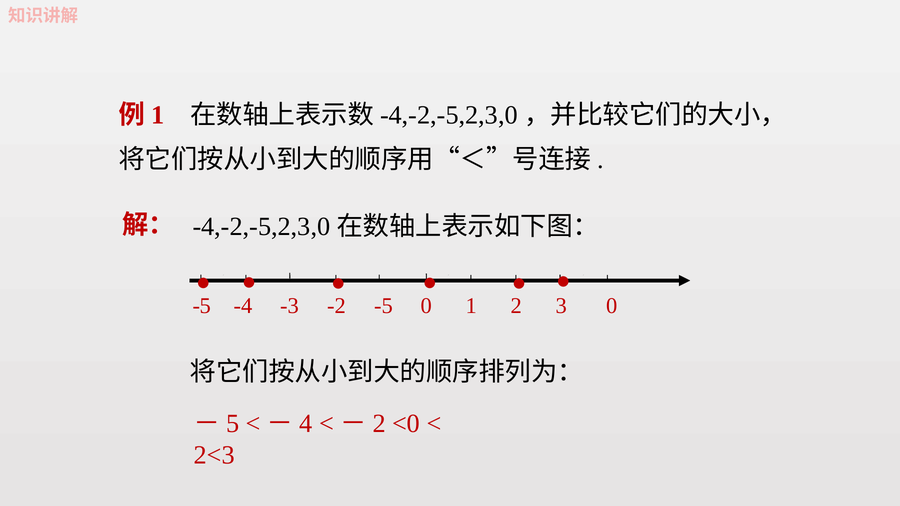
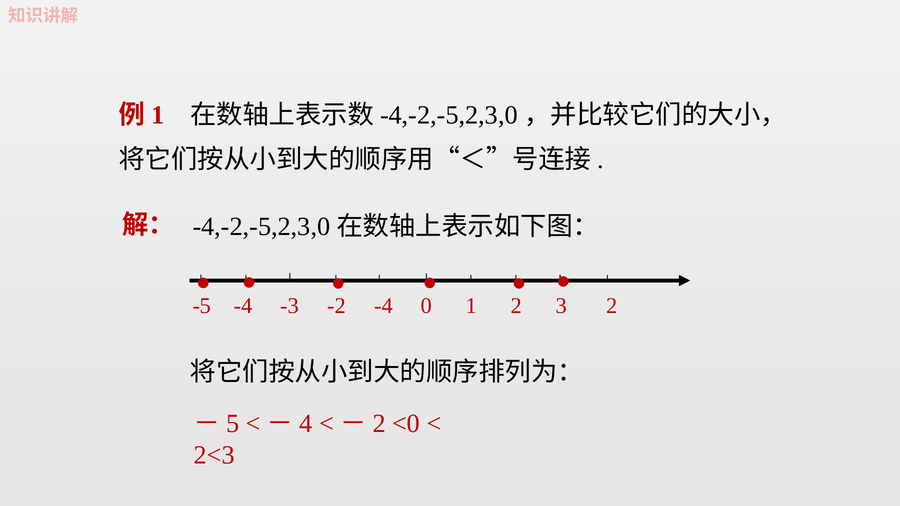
-2 -5: -5 -> -4 (383, 306)
3 0: 0 -> 2 (612, 306)
